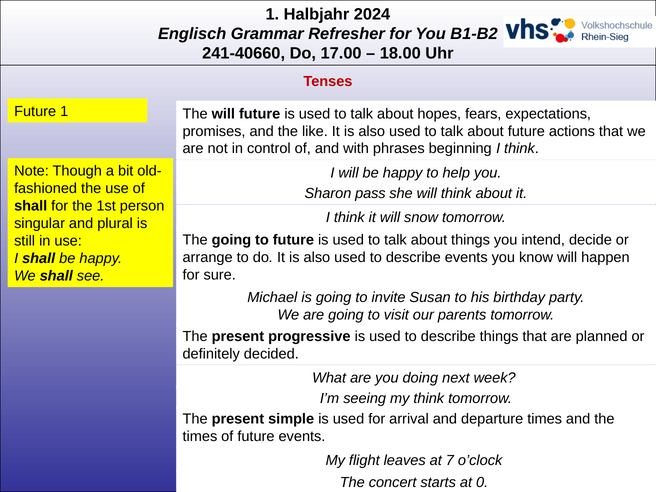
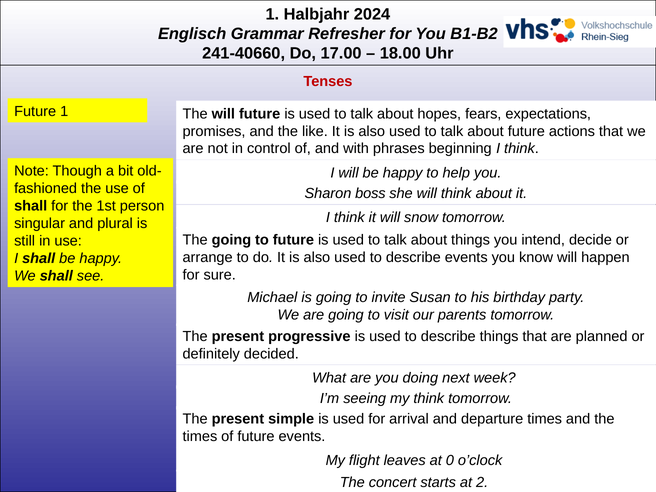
pass: pass -> boss (370, 193)
7: 7 -> 0 (450, 460)
0: 0 -> 2 (482, 483)
